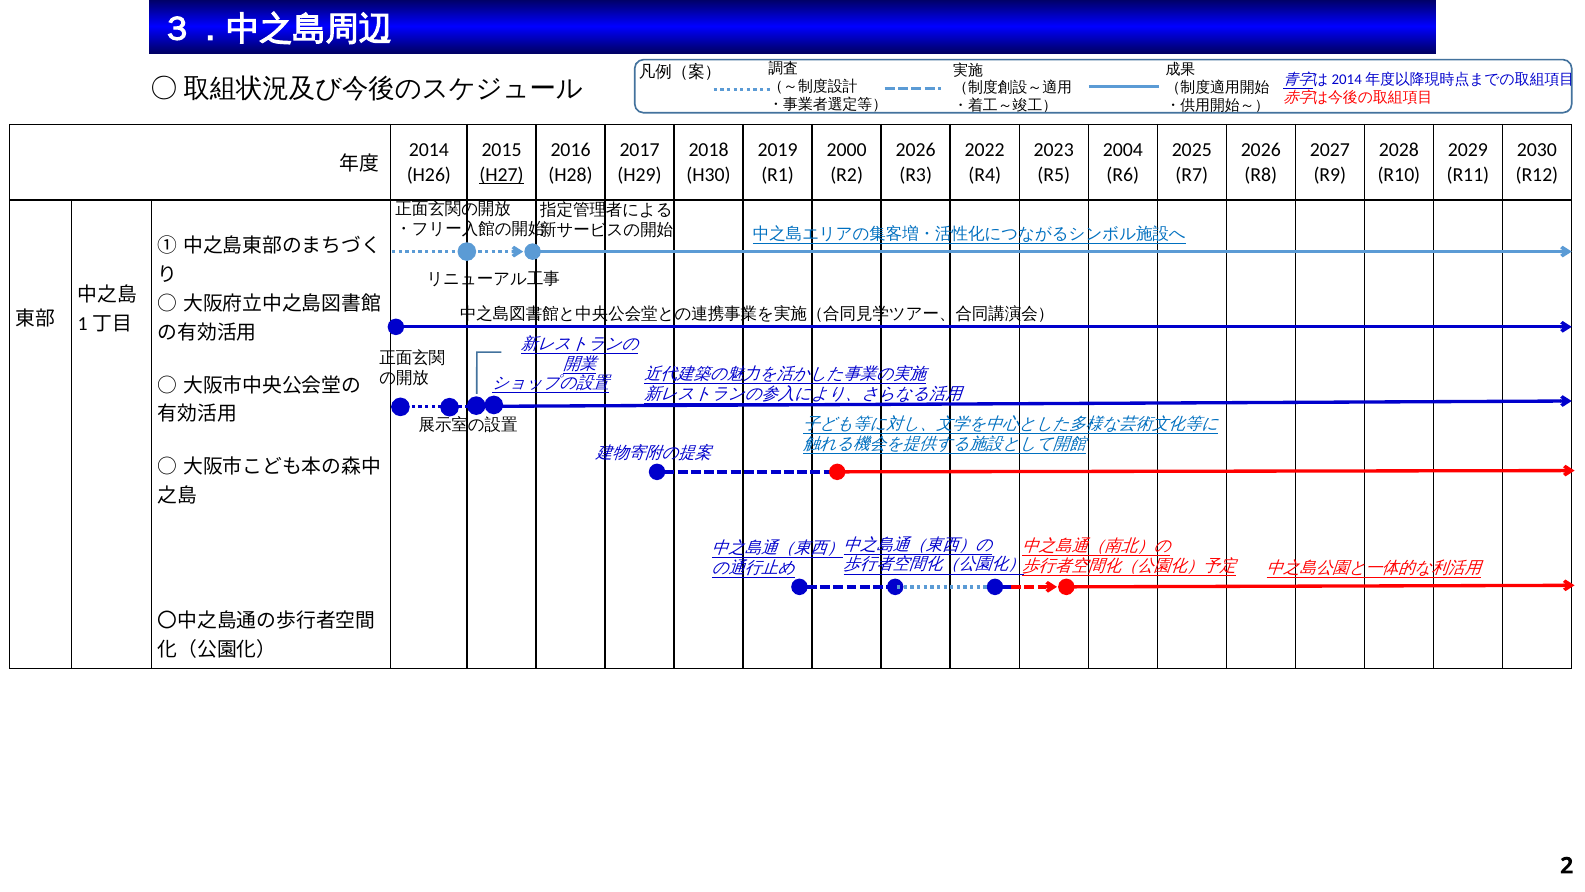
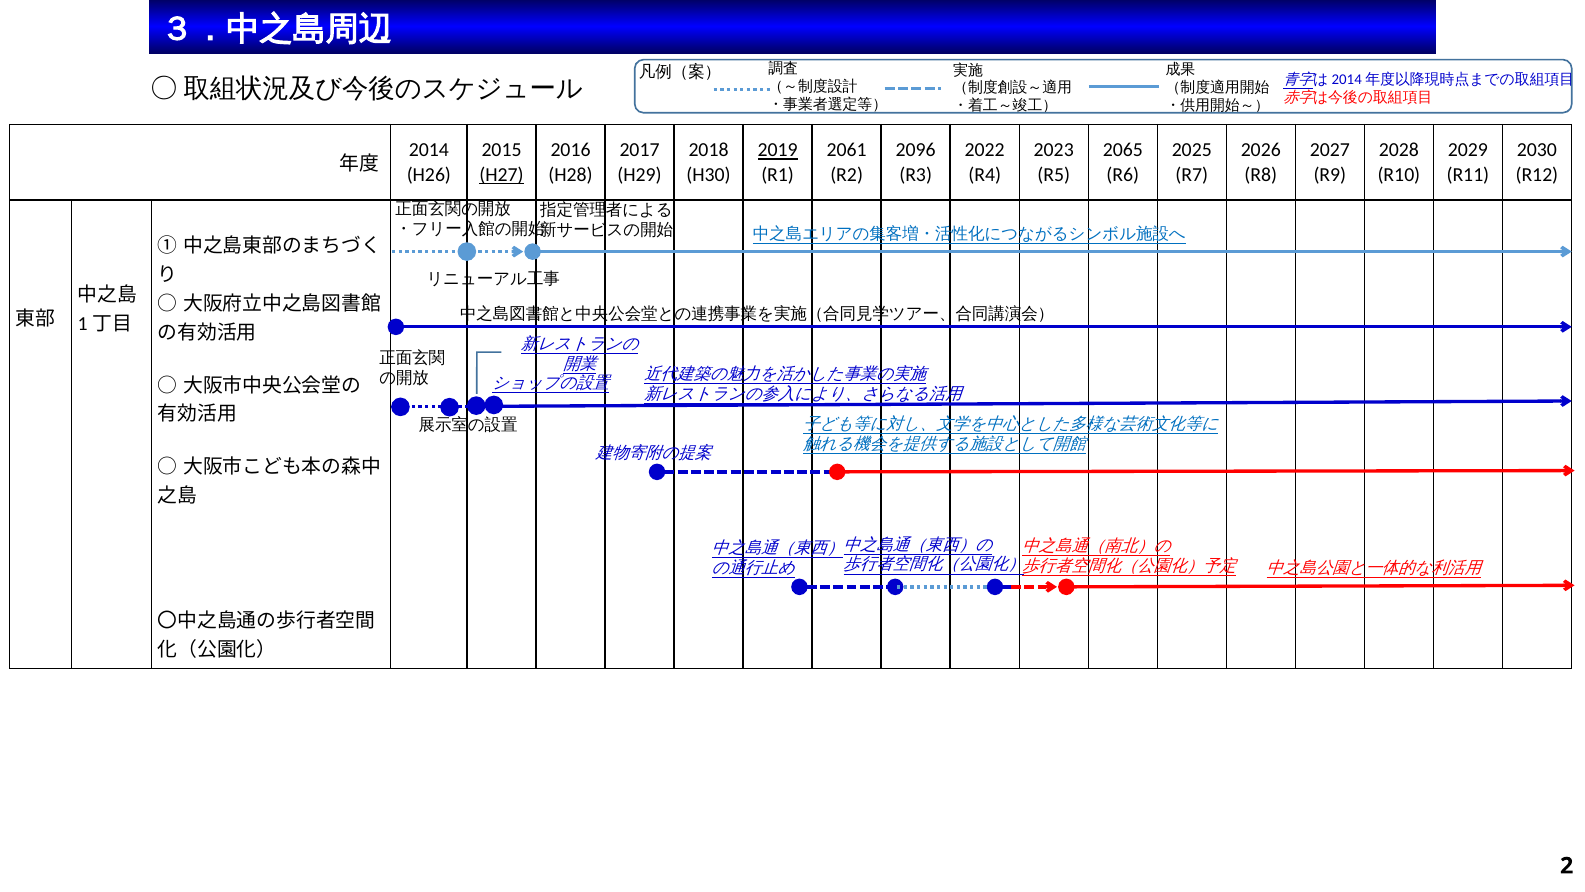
2019 underline: none -> present (778, 150)
2000: 2000 -> 2061 (847, 150)
2026: 2026 -> 2096 (916, 150)
2004: 2004 -> 2065 (1123, 150)
